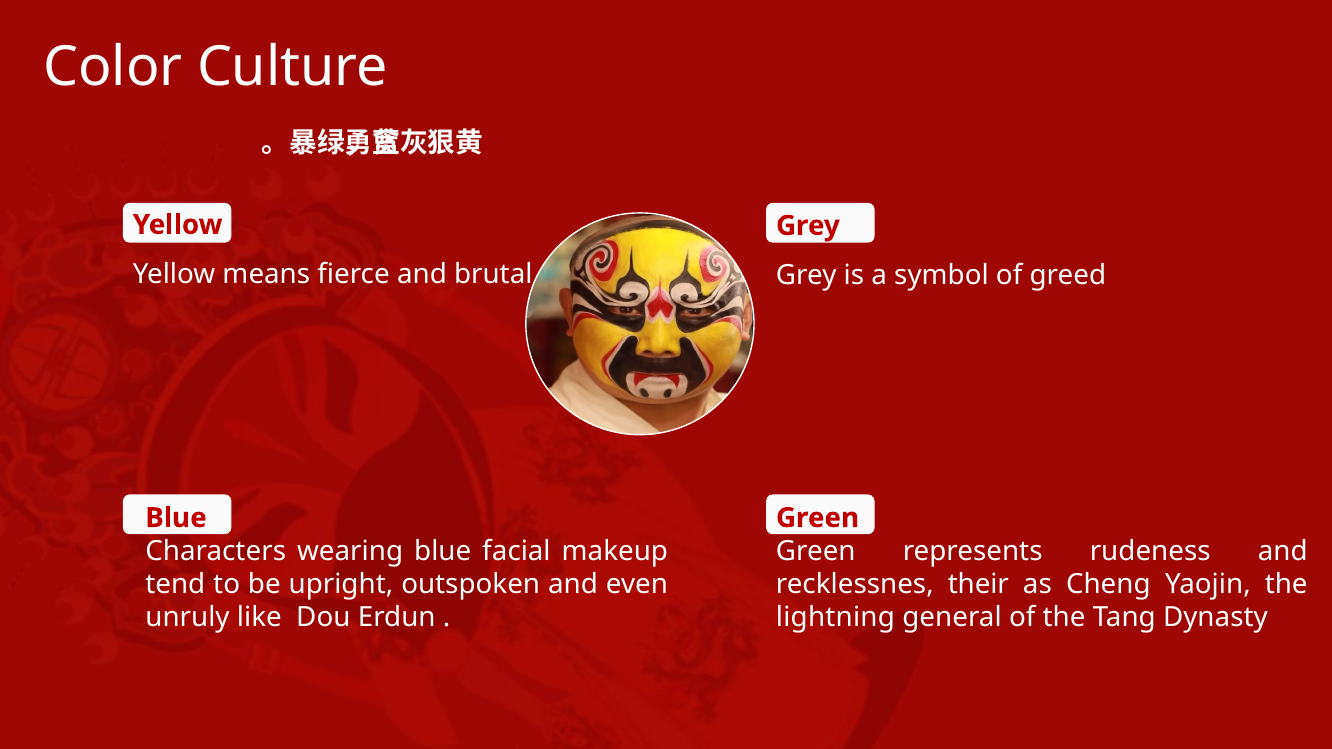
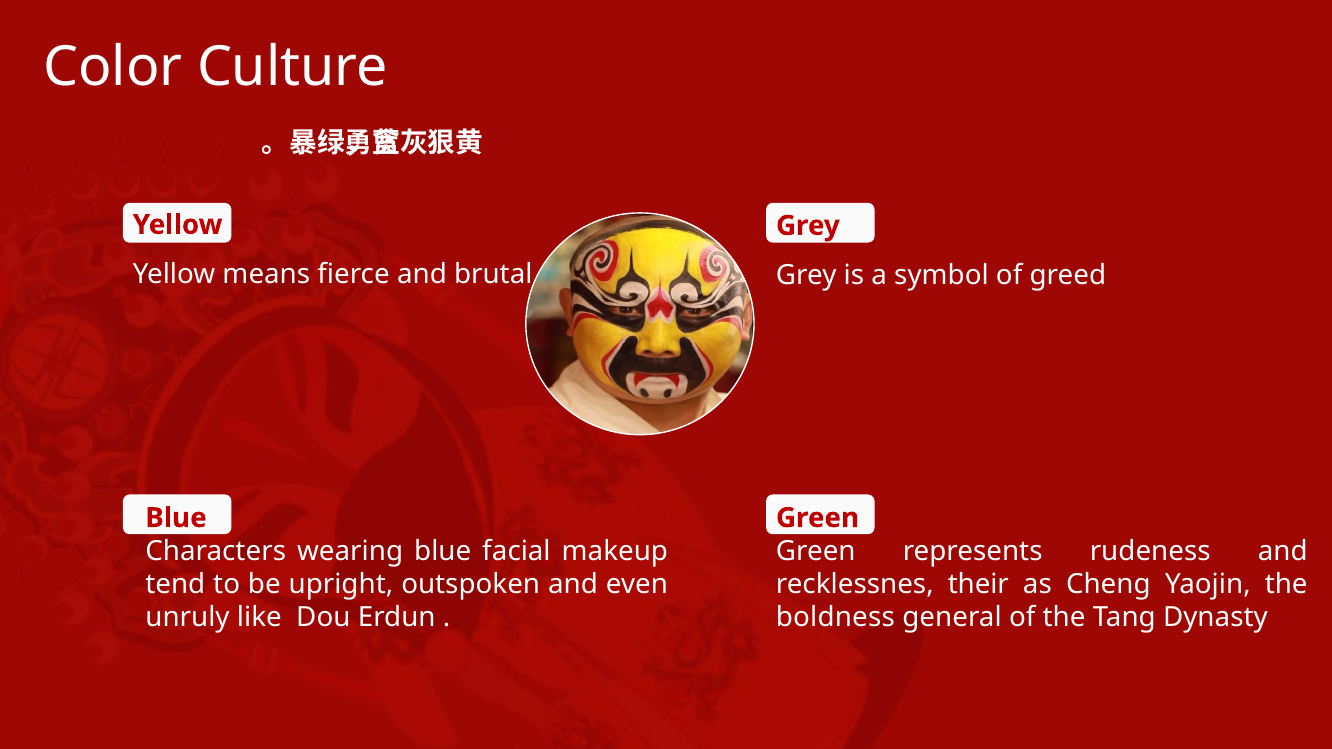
lightning: lightning -> boldness (835, 618)
